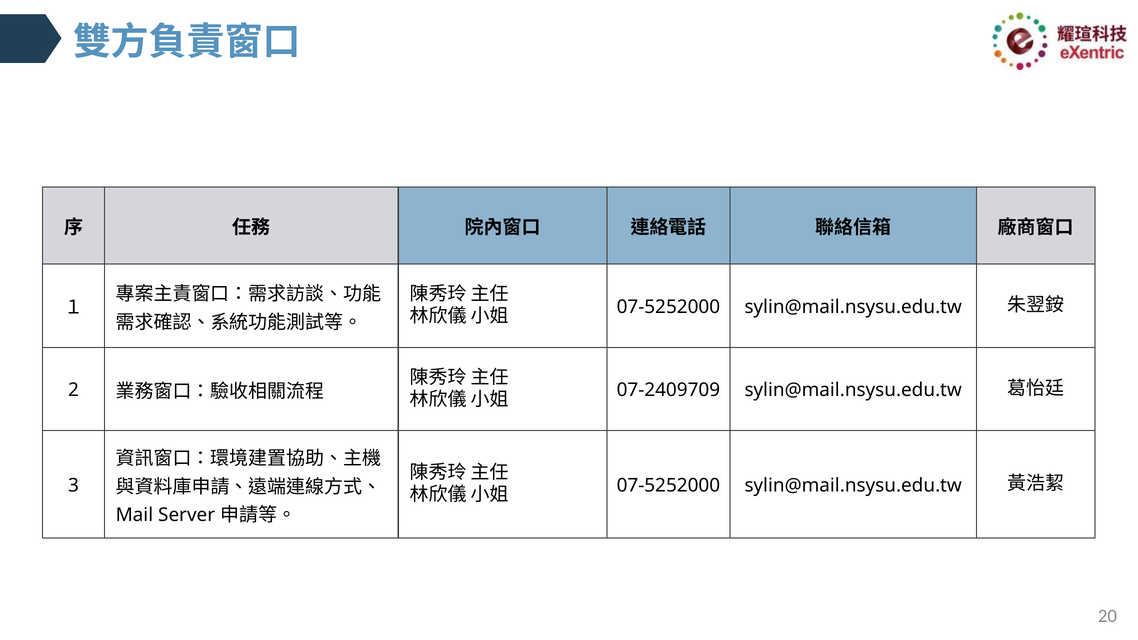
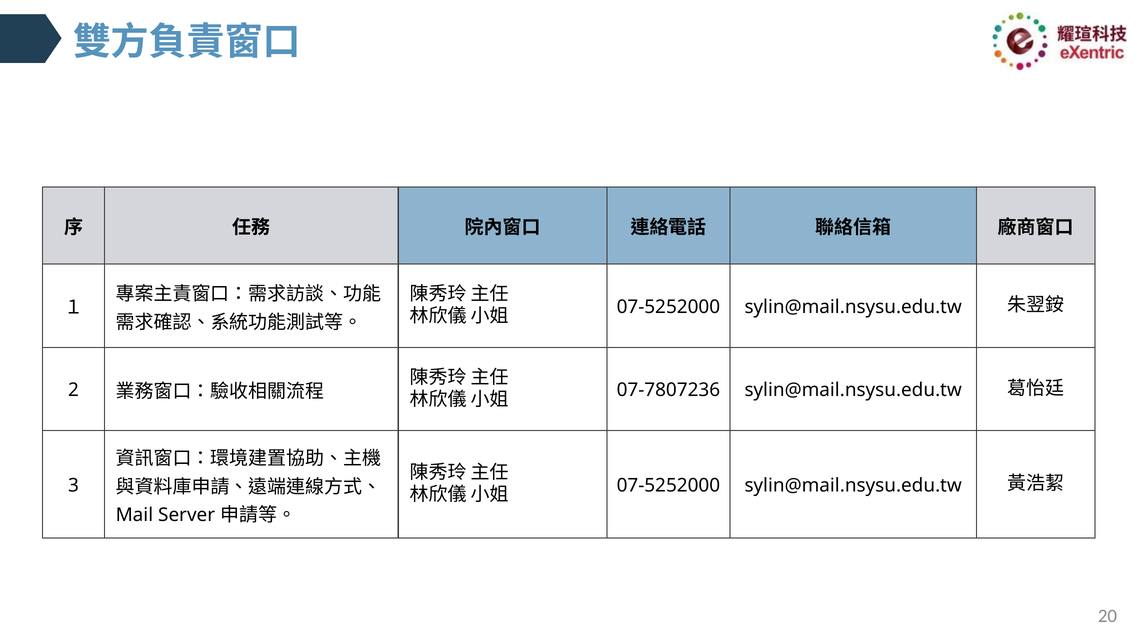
07-2409709: 07-2409709 -> 07-7807236 (668, 390)
